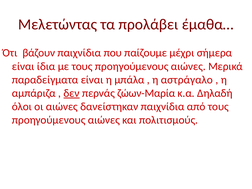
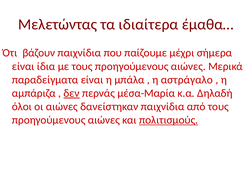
προλάβει: προλάβει -> ιδιαίτερα (148, 24)
ζώων-Μαρία: ζώων-Μαρία -> μέσα-Μαρία (146, 93)
πολιτισμούς underline: none -> present (169, 120)
